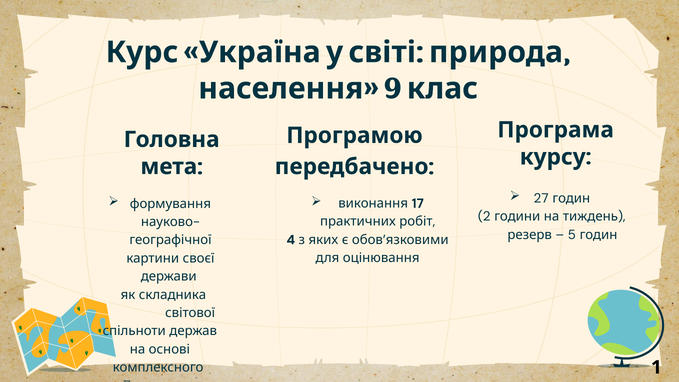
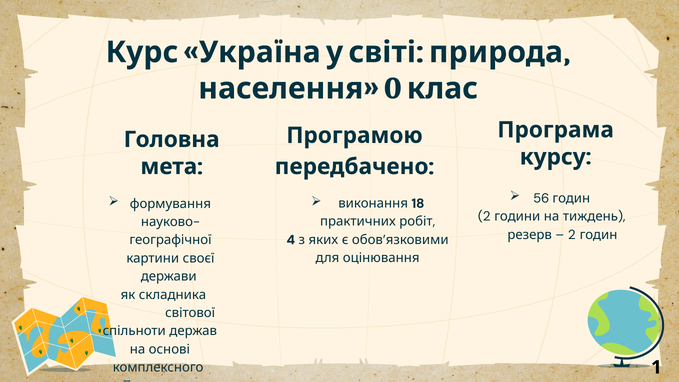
9: 9 -> 0 (393, 88)
27: 27 -> 56 (541, 198)
17: 17 -> 18 (418, 203)
5: 5 -> 2 (572, 235)
